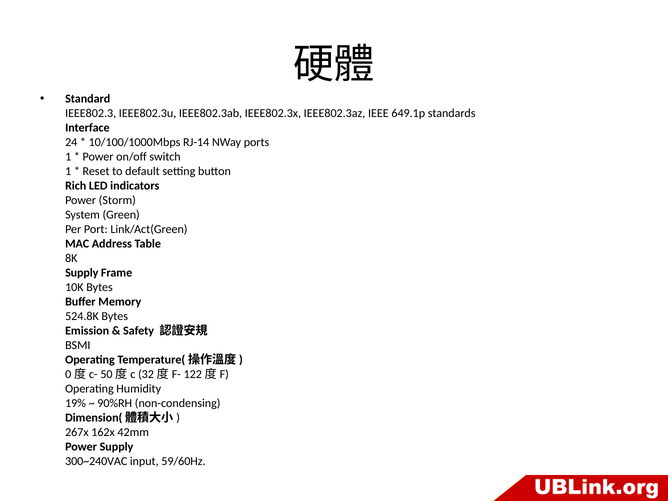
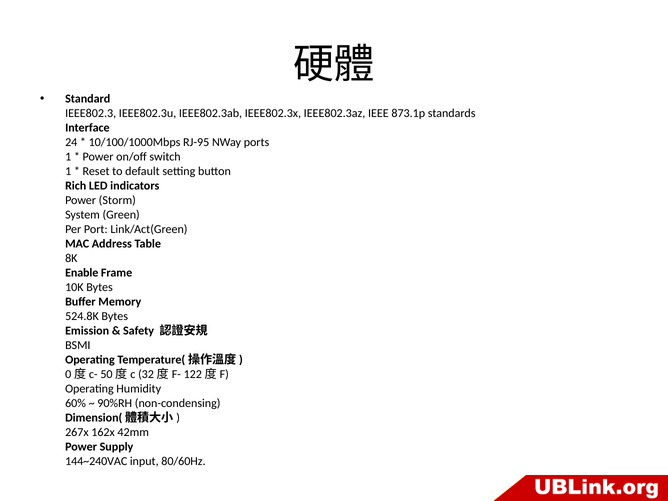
649.1p: 649.1p -> 873.1p (408, 113)
RJ-14: RJ-14 -> RJ-95 (196, 142)
Supply: Supply -> Enable (82, 273)
19%: 19% -> 60% (76, 403)
300~240VAC: 300~240VAC -> 144~240VAC (96, 461)
59/60Hz: 59/60Hz -> 80/60Hz (183, 461)
